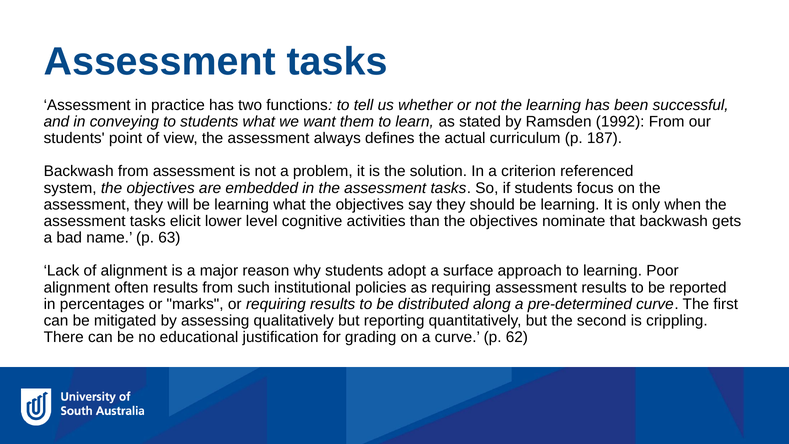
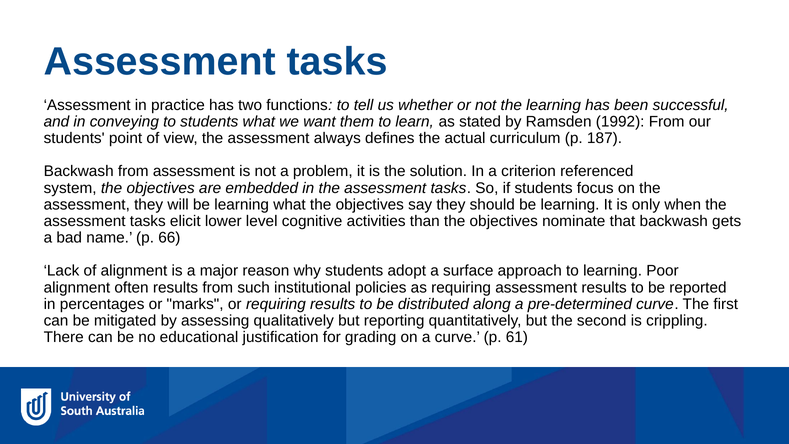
63: 63 -> 66 (169, 238)
62: 62 -> 61 (517, 337)
